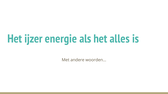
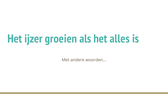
energie: energie -> groeien (61, 39)
